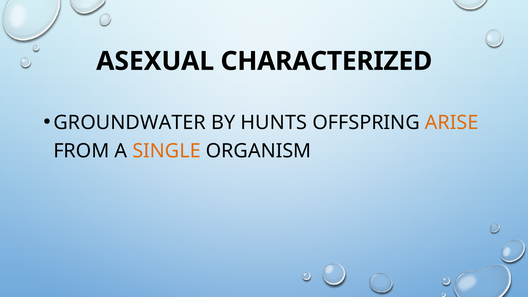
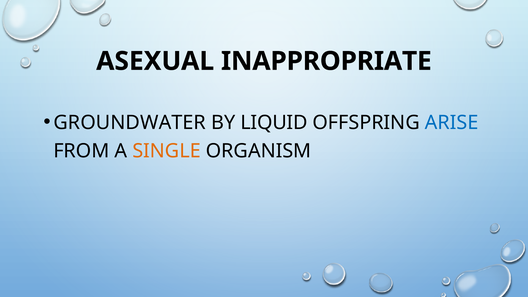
CHARACTERIZED: CHARACTERIZED -> INAPPROPRIATE (326, 61)
HUNTS: HUNTS -> LIQUID (274, 122)
ARISE colour: orange -> blue (452, 122)
